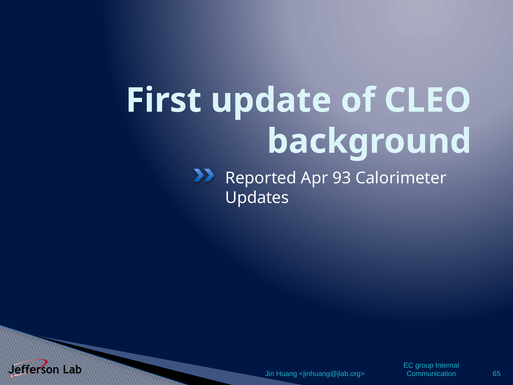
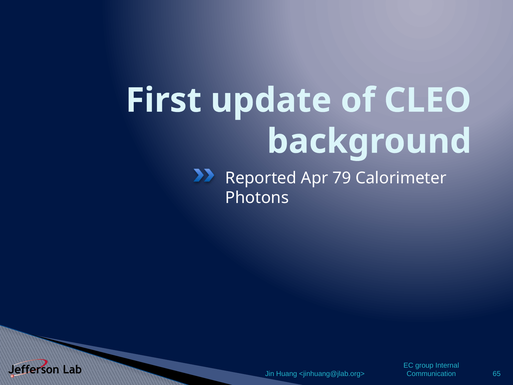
93: 93 -> 79 (342, 178)
Updates: Updates -> Photons (257, 198)
